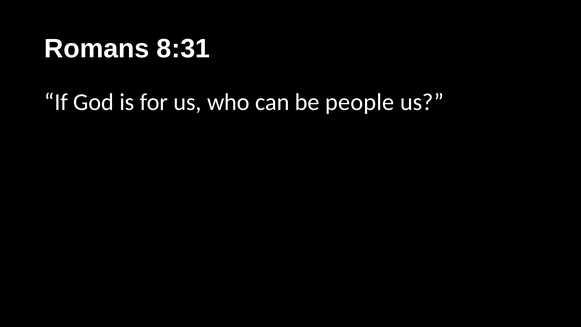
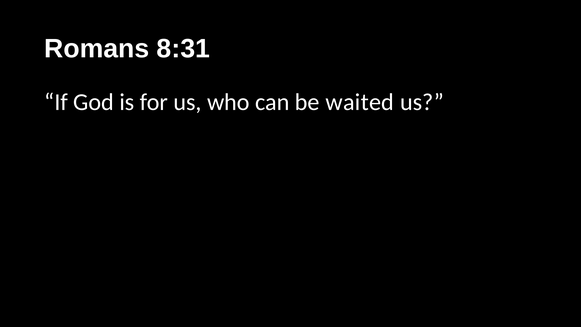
people: people -> waited (360, 102)
